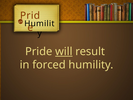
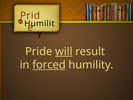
forced underline: none -> present (49, 65)
